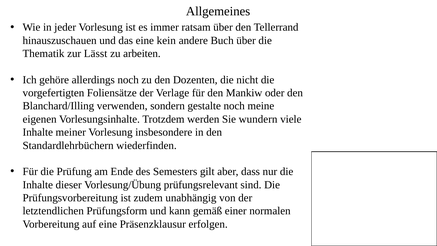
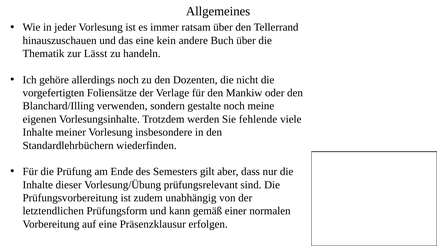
arbeiten: arbeiten -> handeln (142, 54)
wundern: wundern -> fehlende (258, 119)
